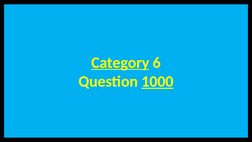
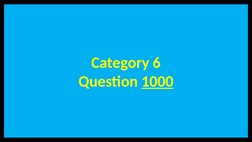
Category underline: present -> none (120, 63)
